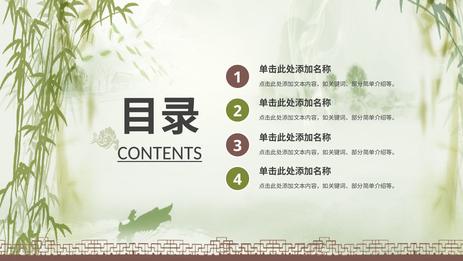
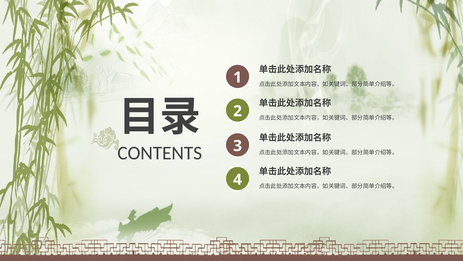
CONTENTS underline: present -> none (160, 153)
